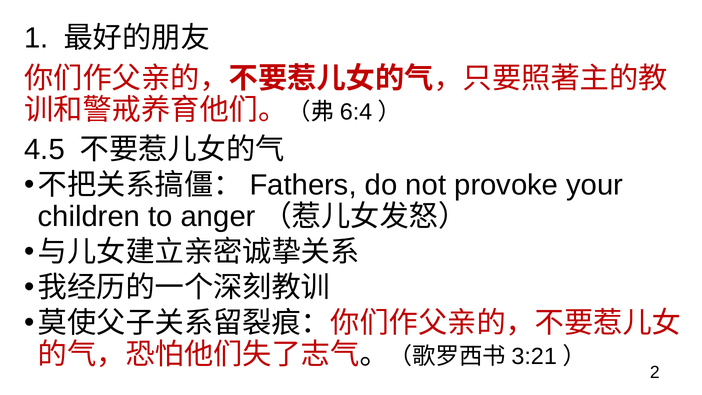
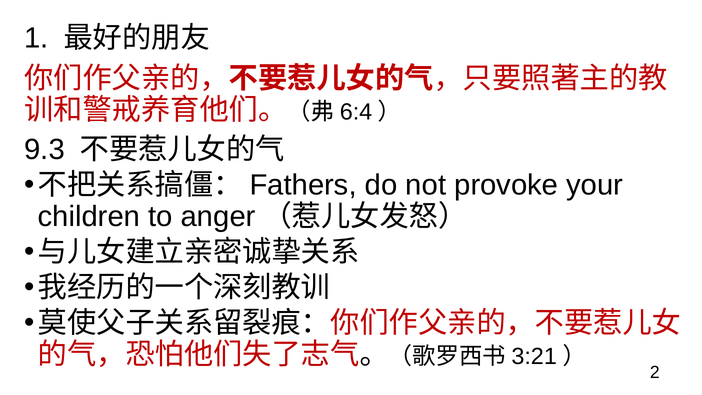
4.5: 4.5 -> 9.3 (44, 150)
